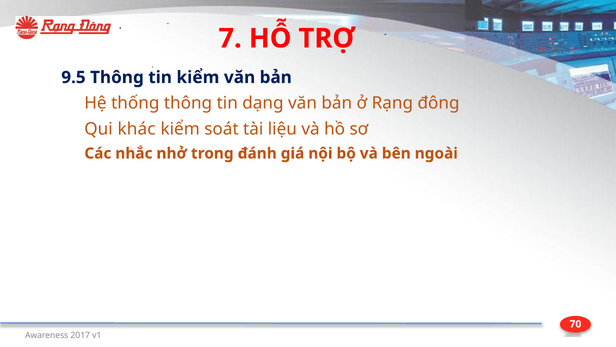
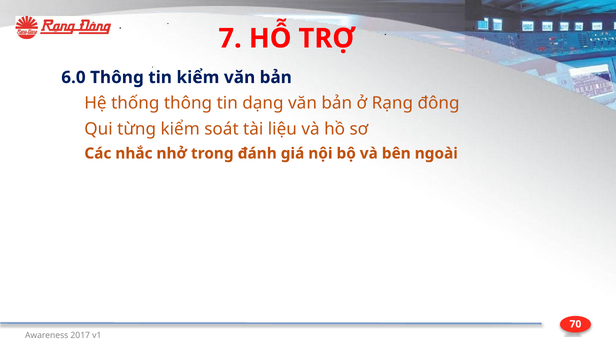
9.5: 9.5 -> 6.0 (73, 77)
khác: khác -> từng (137, 129)
